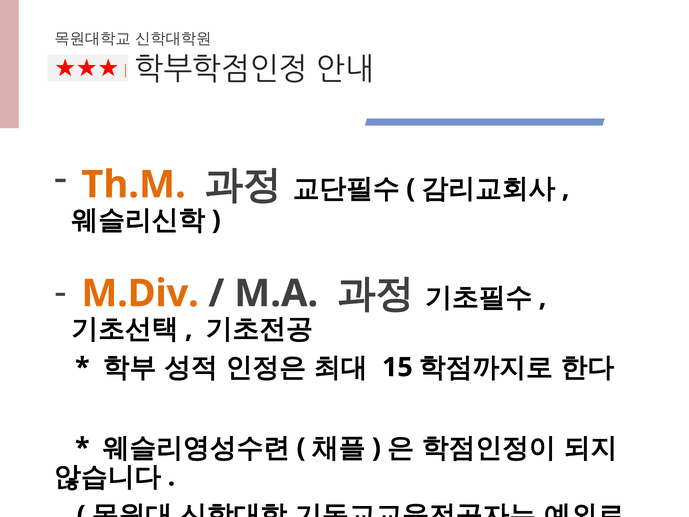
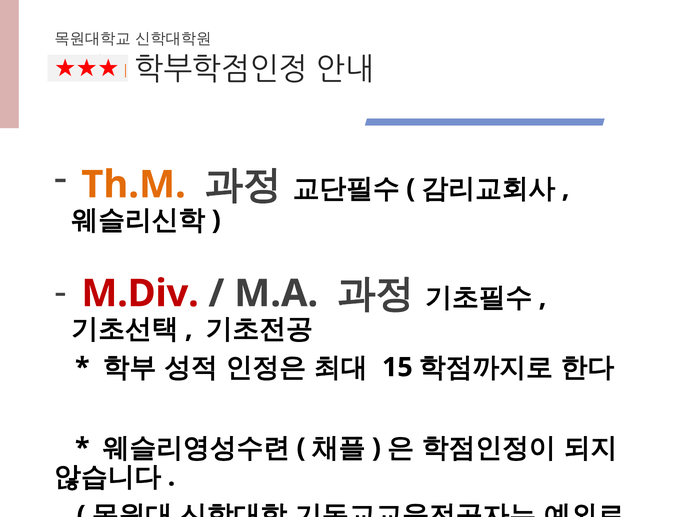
M.Div colour: orange -> red (140, 293)
